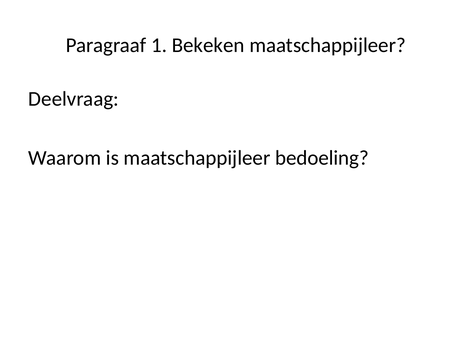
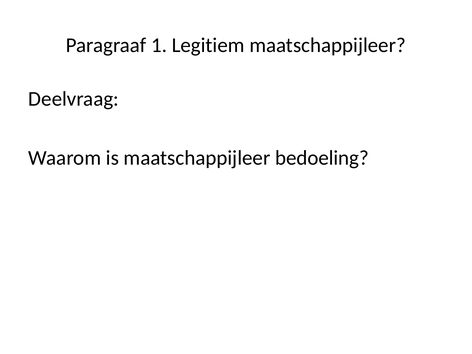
Bekeken: Bekeken -> Legitiem (208, 45)
